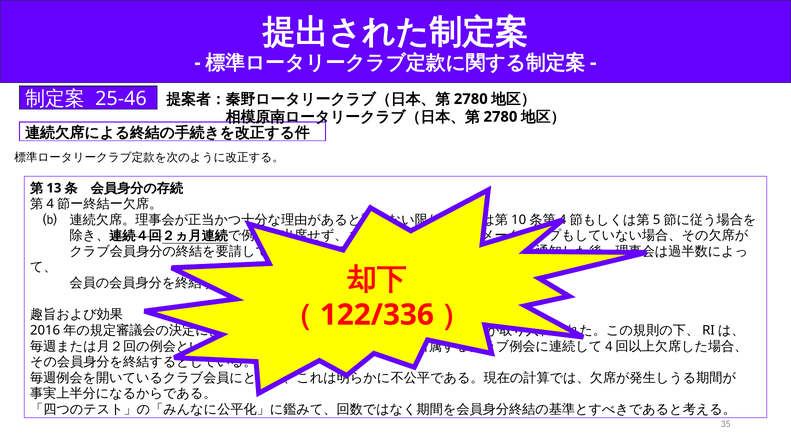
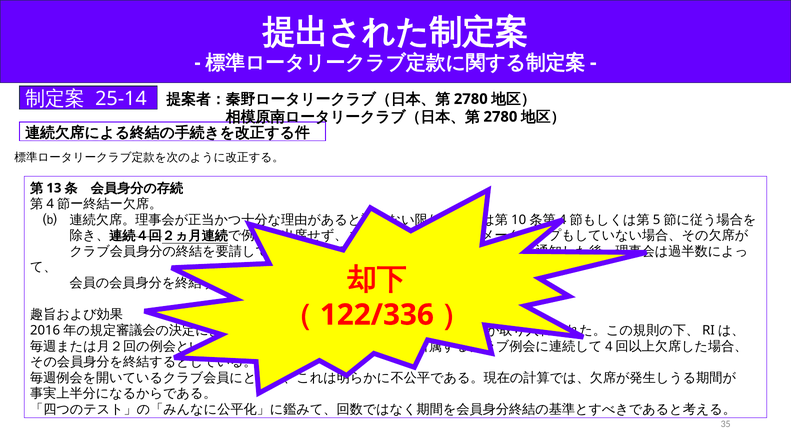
25-46: 25-46 -> 25-14 (121, 99)
